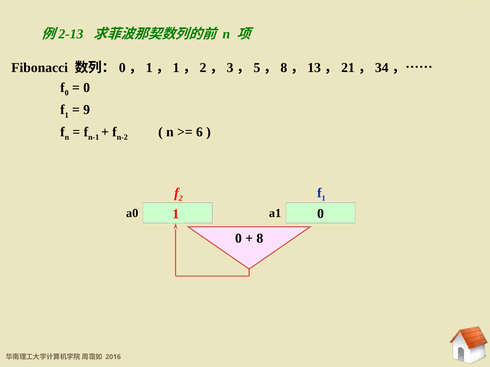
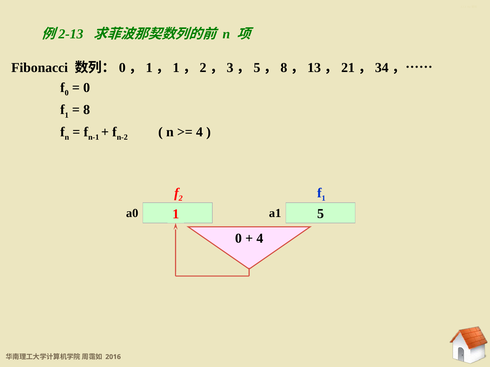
9: 9 -> 8 (87, 110)
6: 6 -> 4 (199, 132)
a0 0: 0 -> 5 (321, 214)
8: 8 -> 4 (260, 239)
